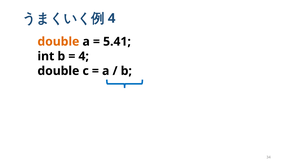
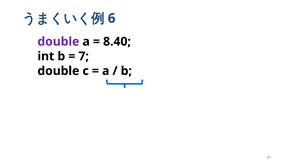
4: 4 -> 6 (112, 18)
double colour: orange -> purple (58, 42)
5.41: 5.41 -> 8.40 (117, 42)
4: 4 -> 7 (84, 56)
